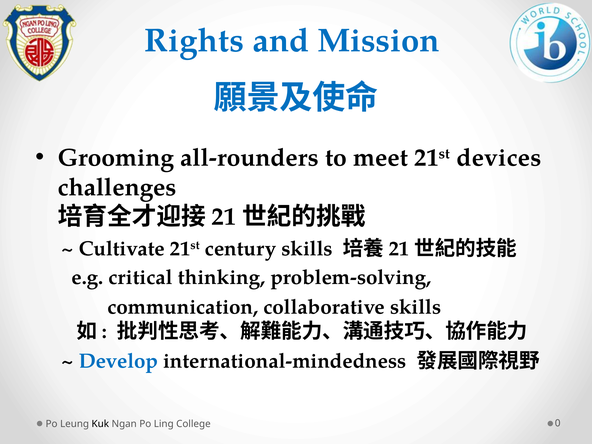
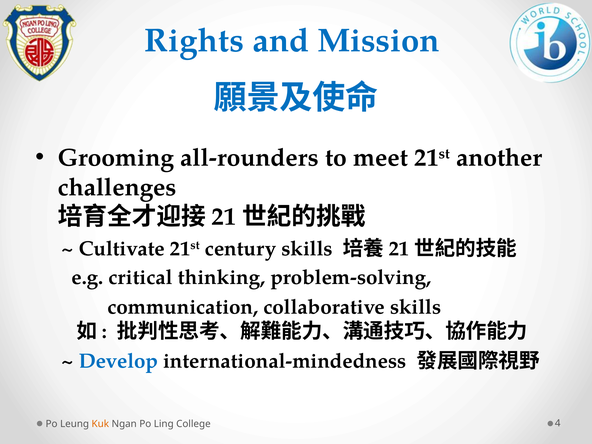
devices: devices -> another (499, 158)
Kuk colour: black -> orange (100, 424)
0: 0 -> 4 (558, 423)
